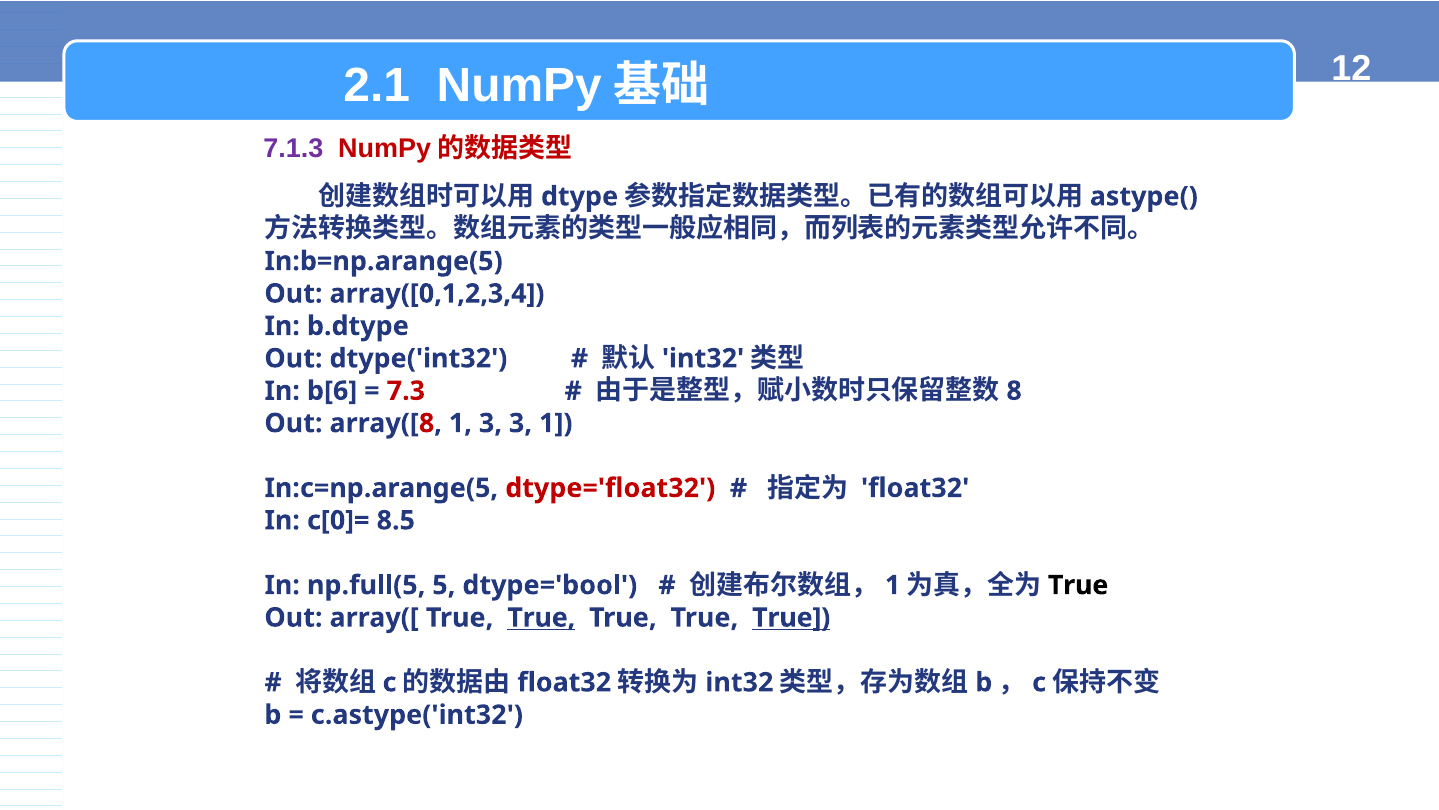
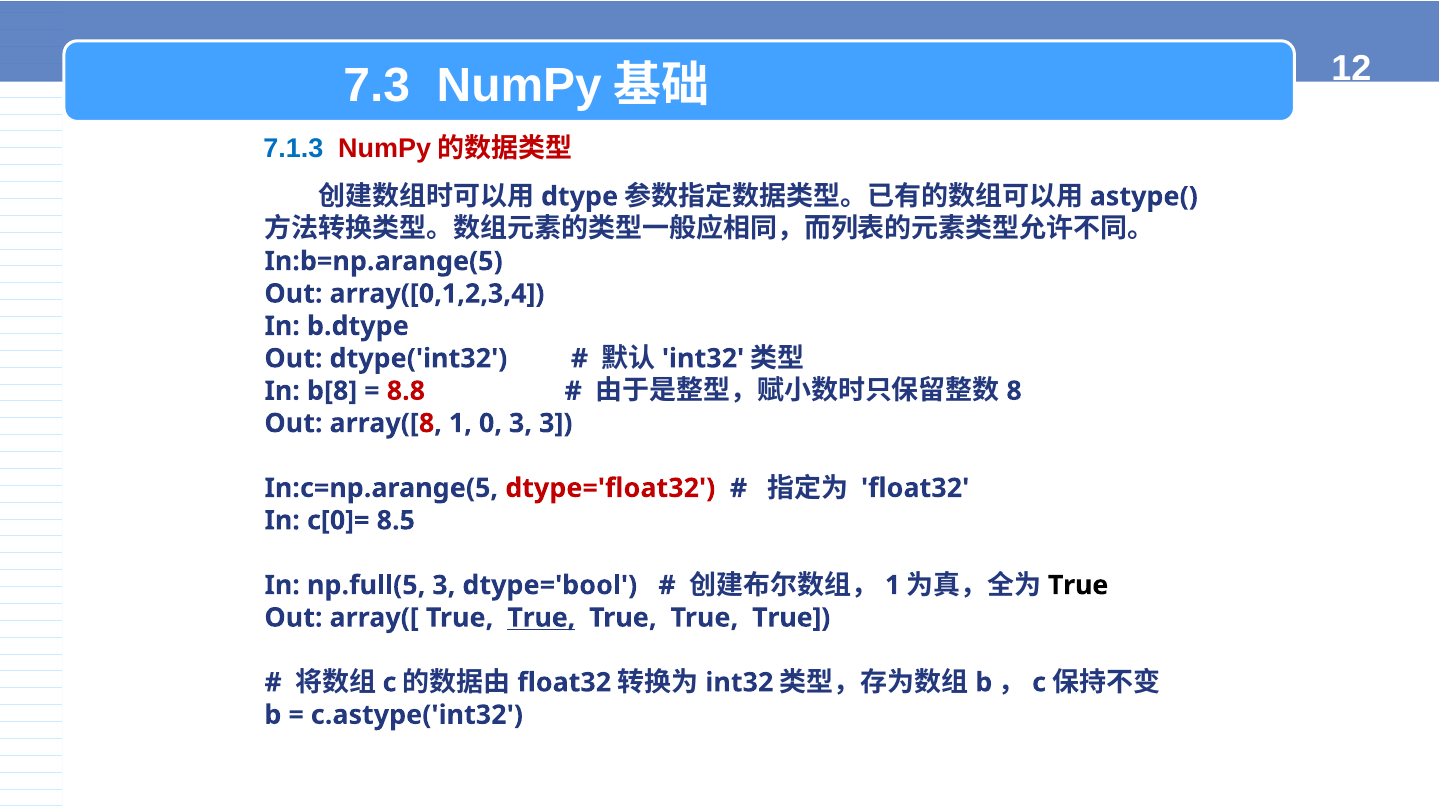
2.1: 2.1 -> 7.3 (377, 85)
7.1.3 colour: purple -> blue (293, 149)
b[6: b[6 -> b[8 (332, 391)
7.3: 7.3 -> 8.8 (406, 391)
1 3: 3 -> 0 (490, 423)
3 1: 1 -> 3 (556, 423)
np.full(5 5: 5 -> 3 (444, 585)
True underline: present -> none (791, 617)
